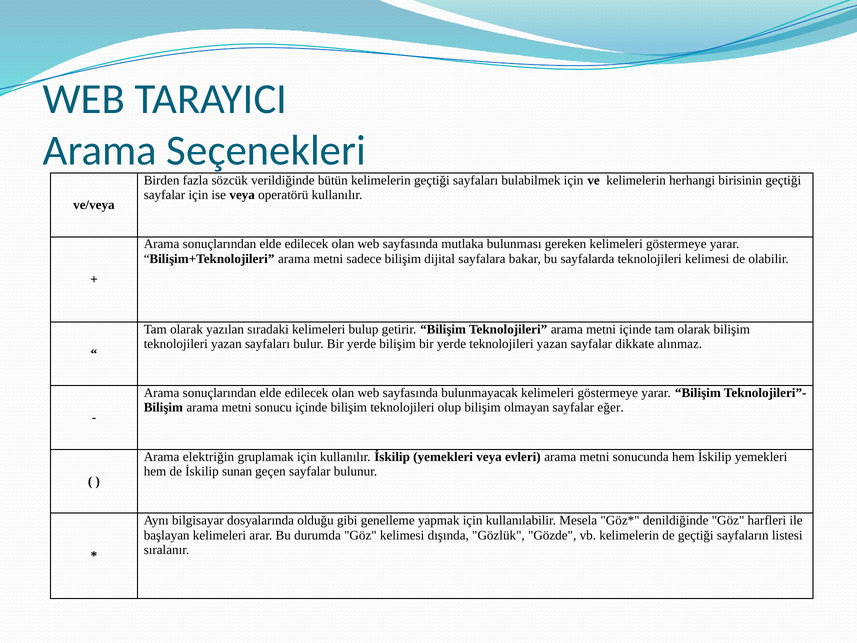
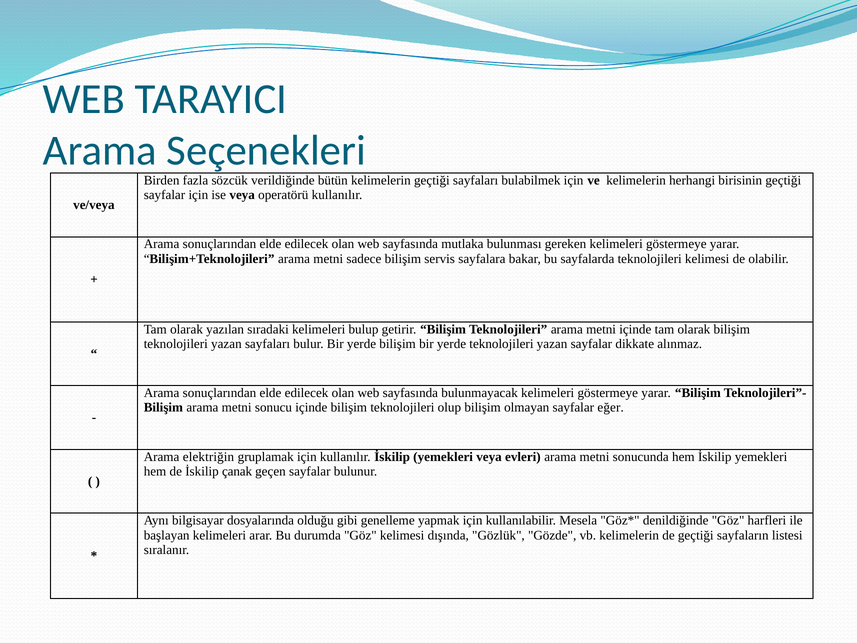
dijital: dijital -> servis (440, 259)
sunan: sunan -> çanak (237, 471)
